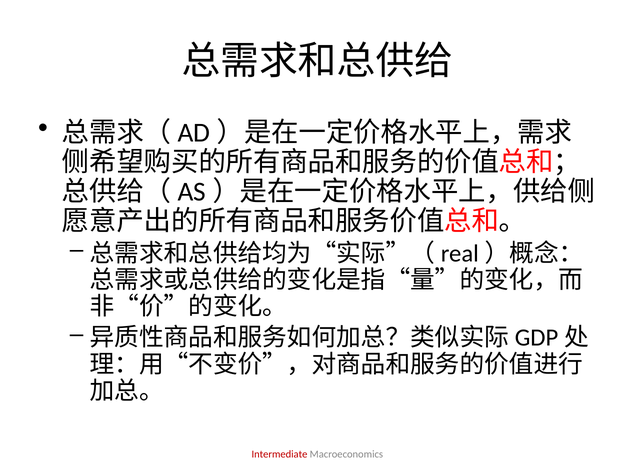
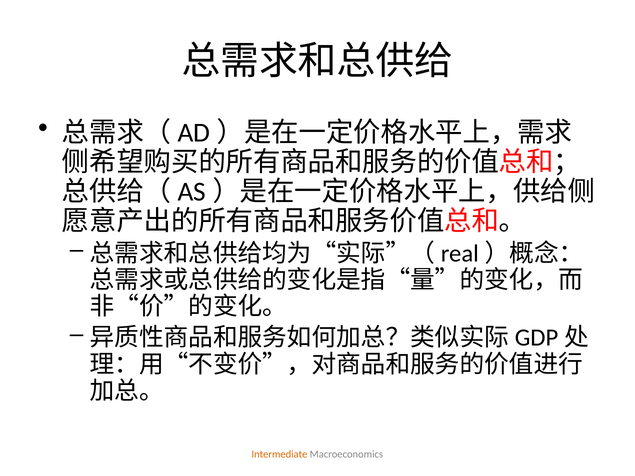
Intermediate colour: red -> orange (280, 455)
